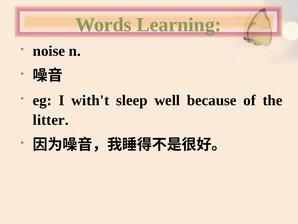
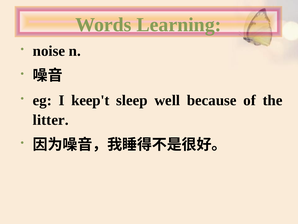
with't: with't -> keep't (90, 100)
